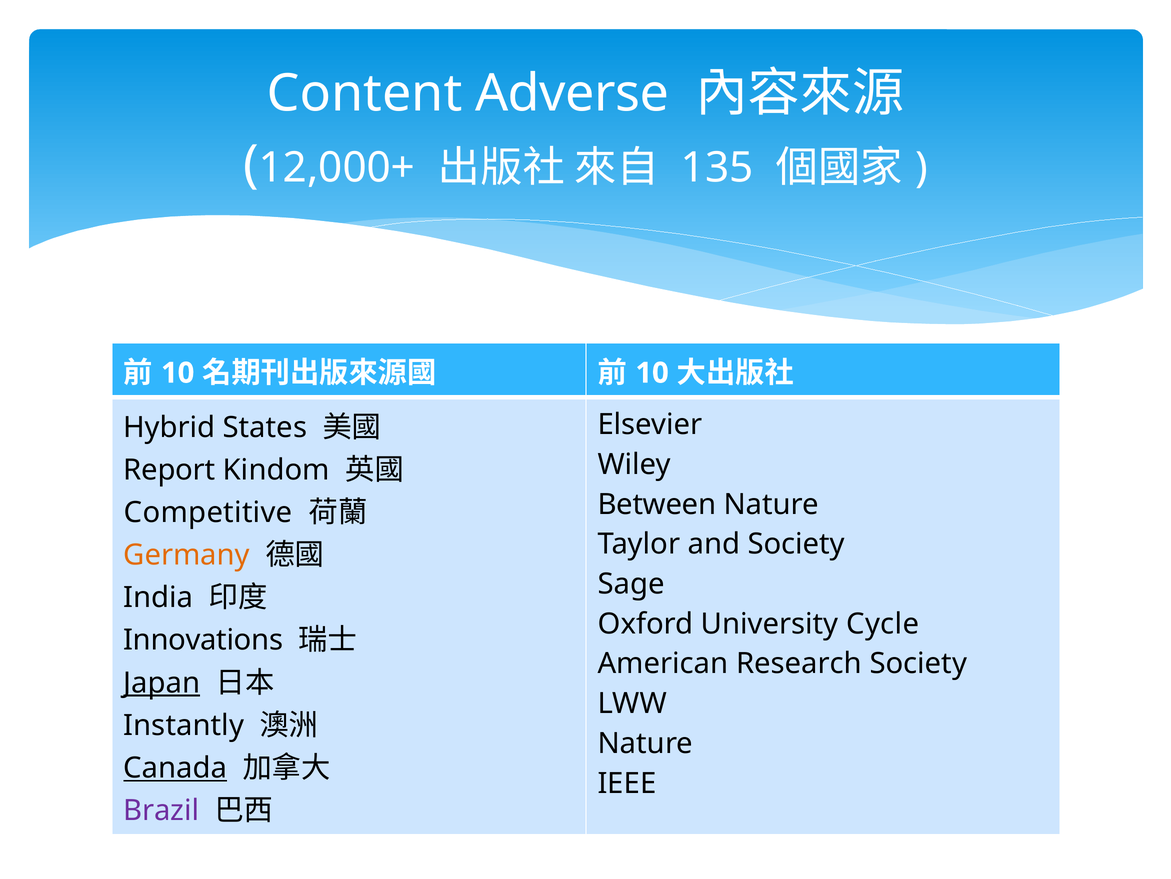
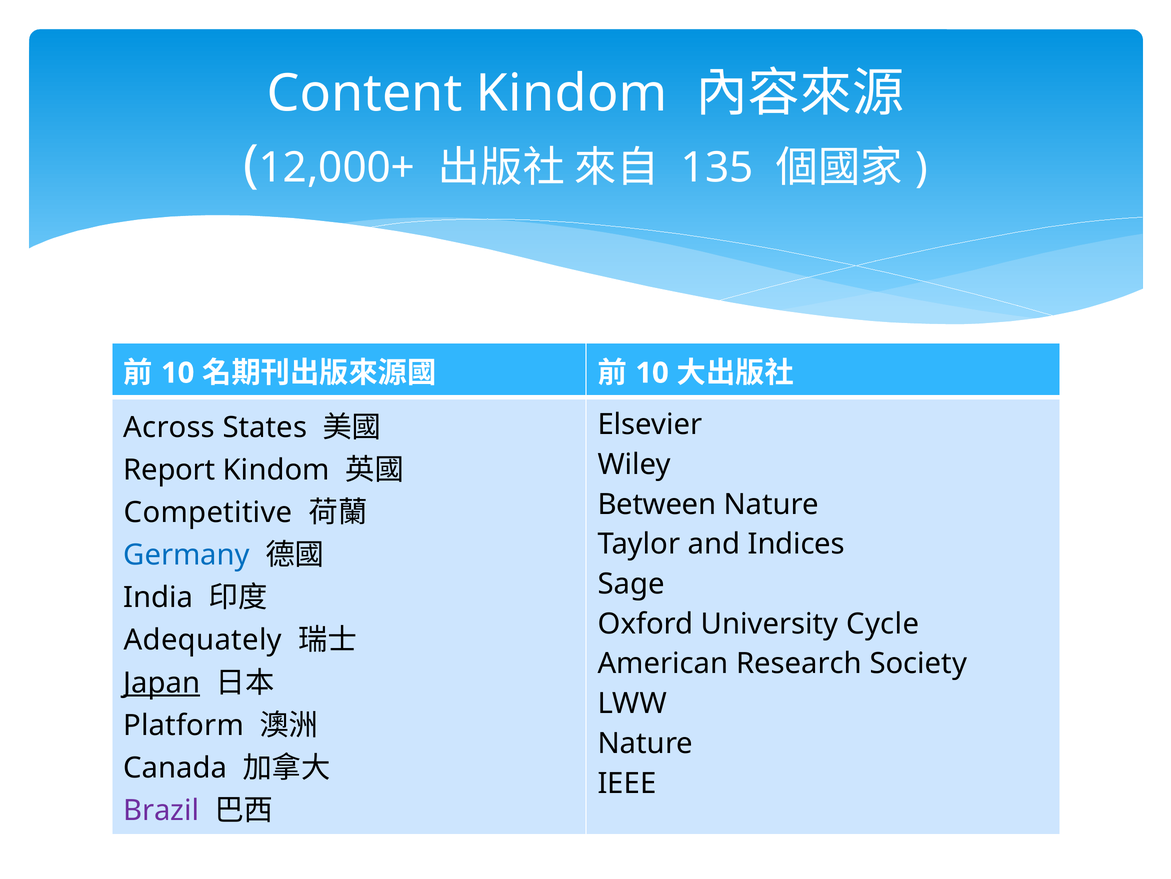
Content Adverse: Adverse -> Kindom (572, 94)
Hybrid: Hybrid -> Across (169, 427)
and Society: Society -> Indices (796, 544)
Germany colour: orange -> blue (187, 555)
Innovations: Innovations -> Adequately (203, 640)
Instantly: Instantly -> Platform (184, 725)
Canada underline: present -> none (175, 767)
